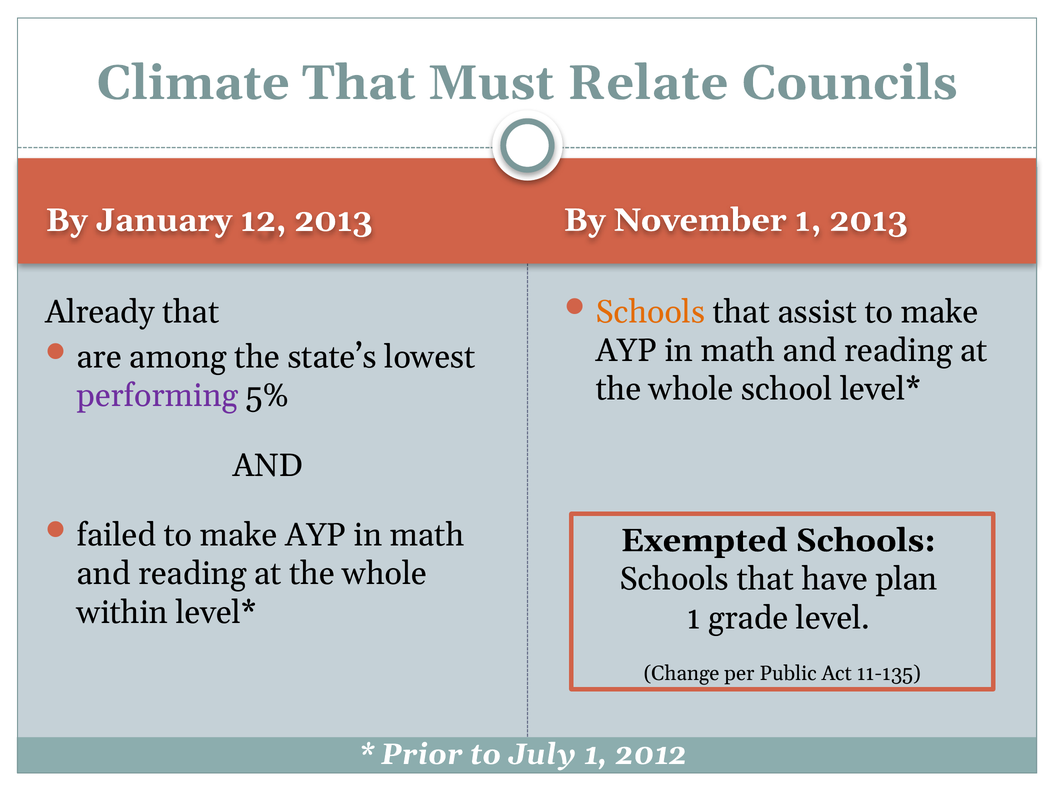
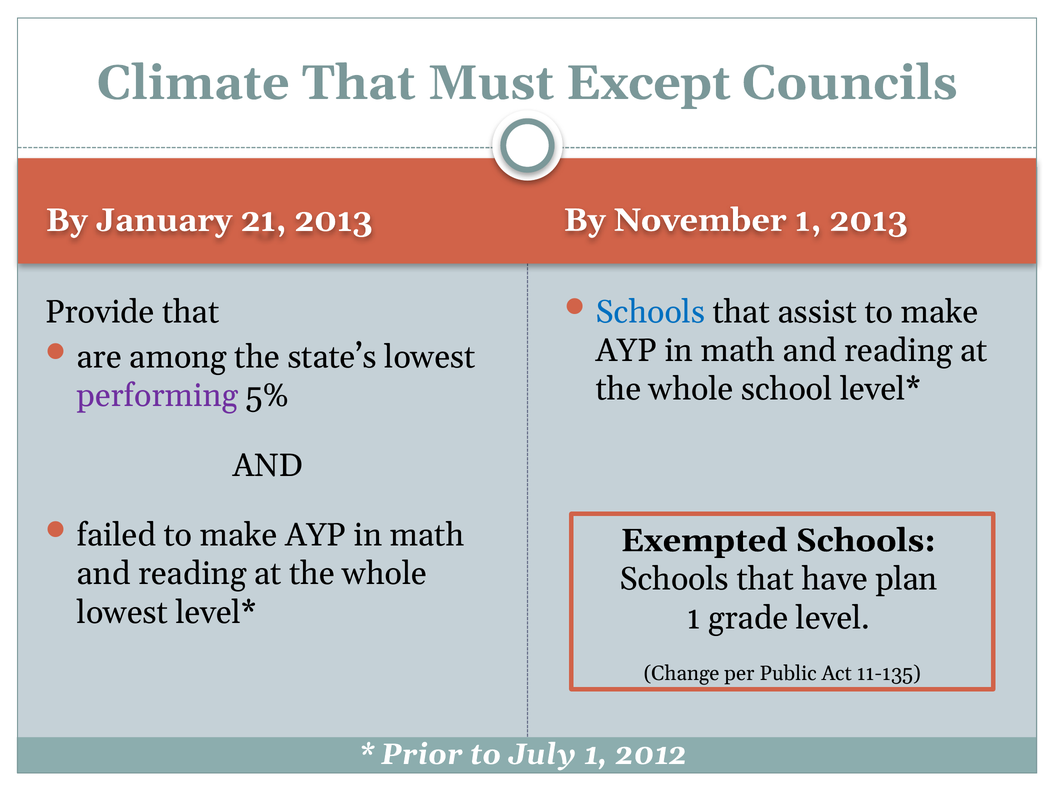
Relate: Relate -> Except (648, 83)
12: 12 -> 21 (263, 220)
Schools colour: orange -> blue (650, 312)
Already: Already -> Provide (100, 312)
within: within -> lowest (122, 613)
